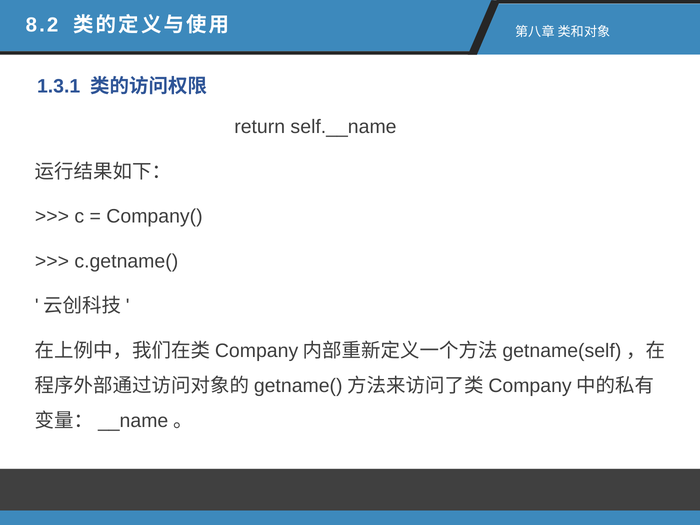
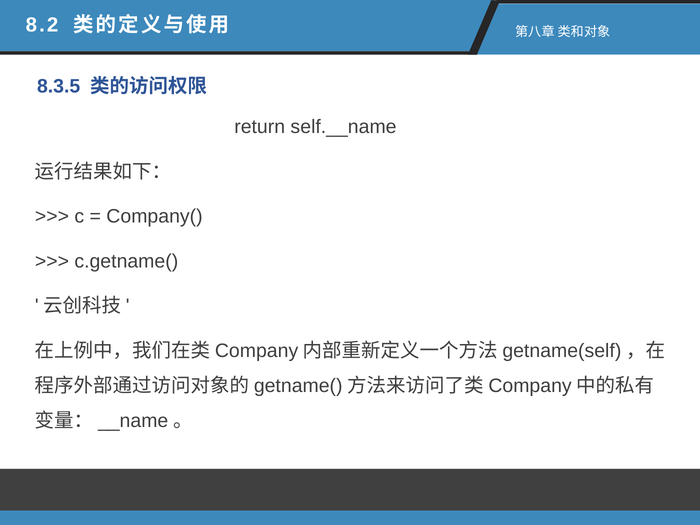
1.3.1: 1.3.1 -> 8.3.5 (59, 87)
